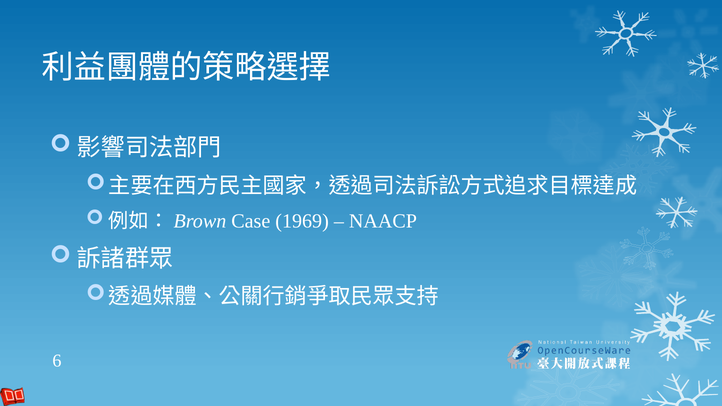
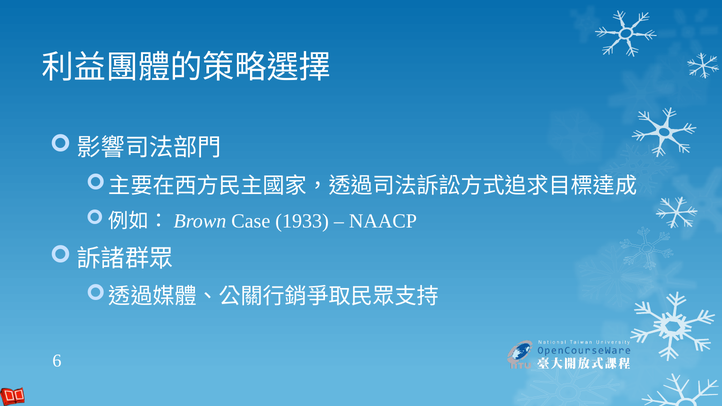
1969: 1969 -> 1933 (302, 221)
